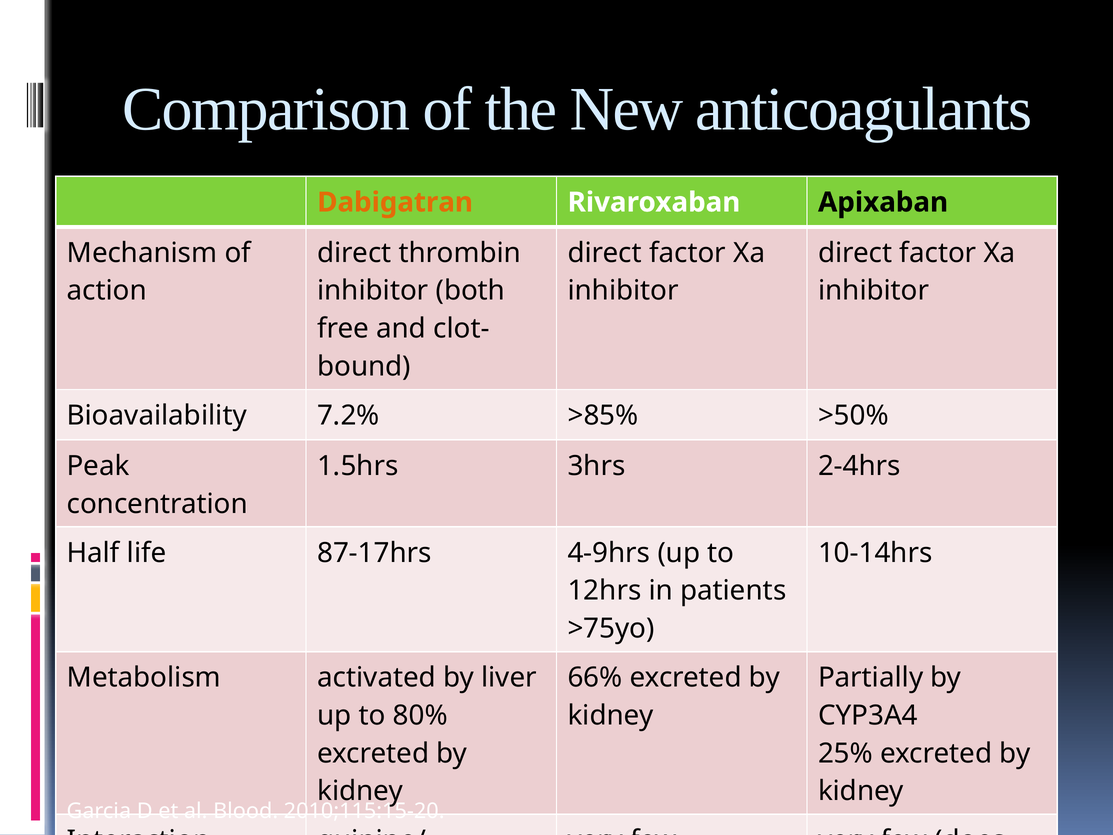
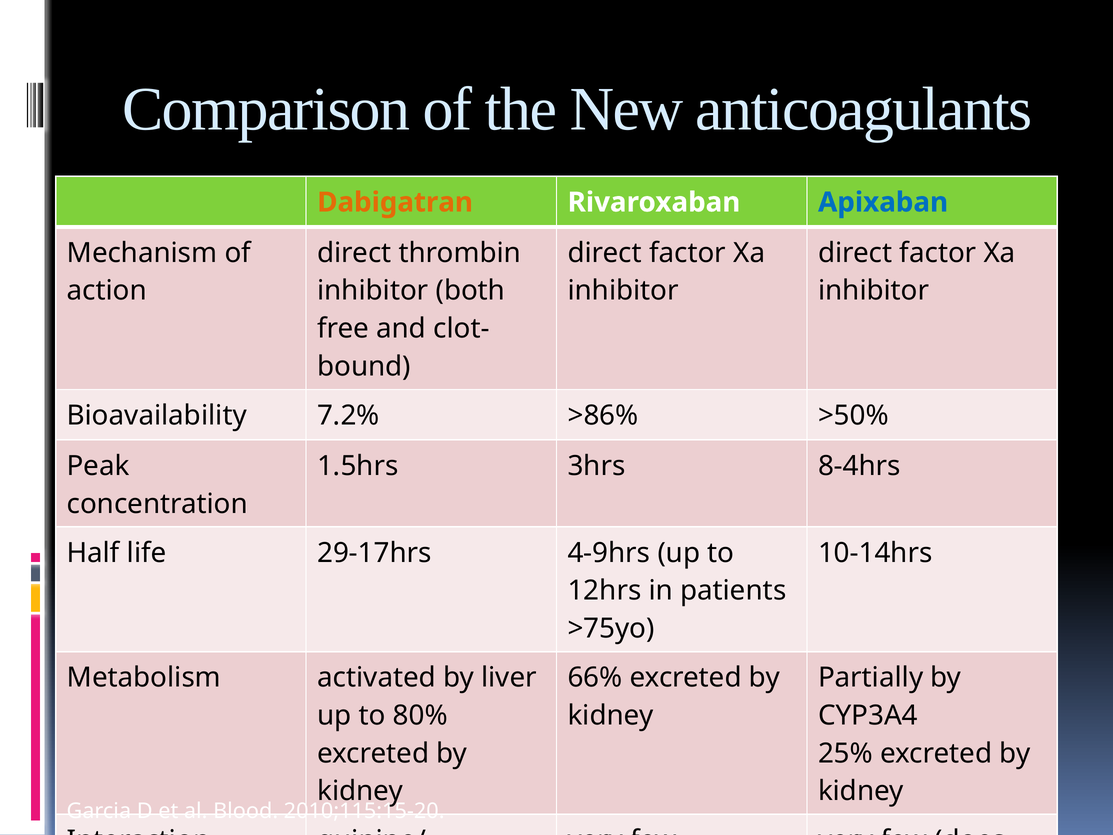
Apixaban colour: black -> blue (883, 202)
>85%: >85% -> >86% (603, 415)
2-4hrs: 2-4hrs -> 8-4hrs (859, 466)
87-17hrs: 87-17hrs -> 29-17hrs (374, 553)
